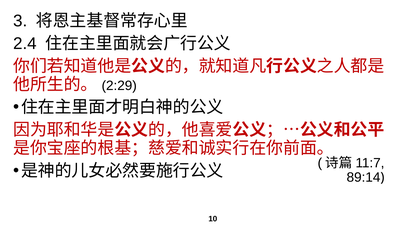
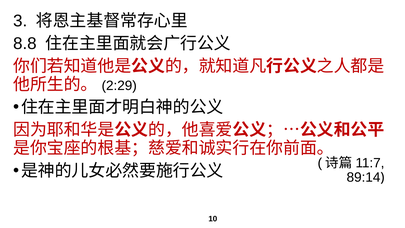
2.4: 2.4 -> 8.8 (25, 43)
